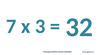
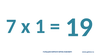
3: 3 -> 1 (40, 26)
32: 32 -> 19 (79, 27)
